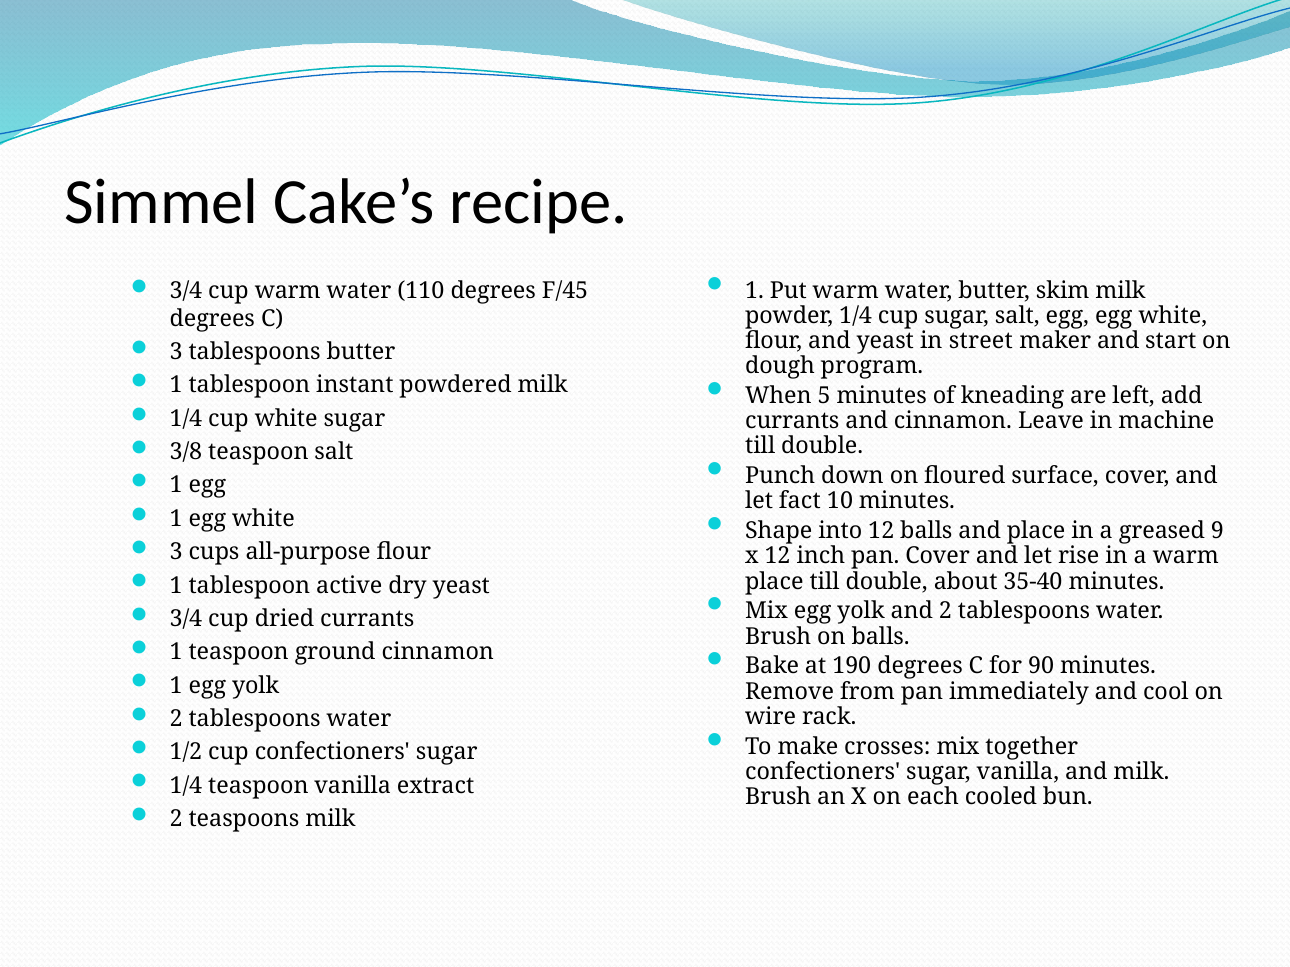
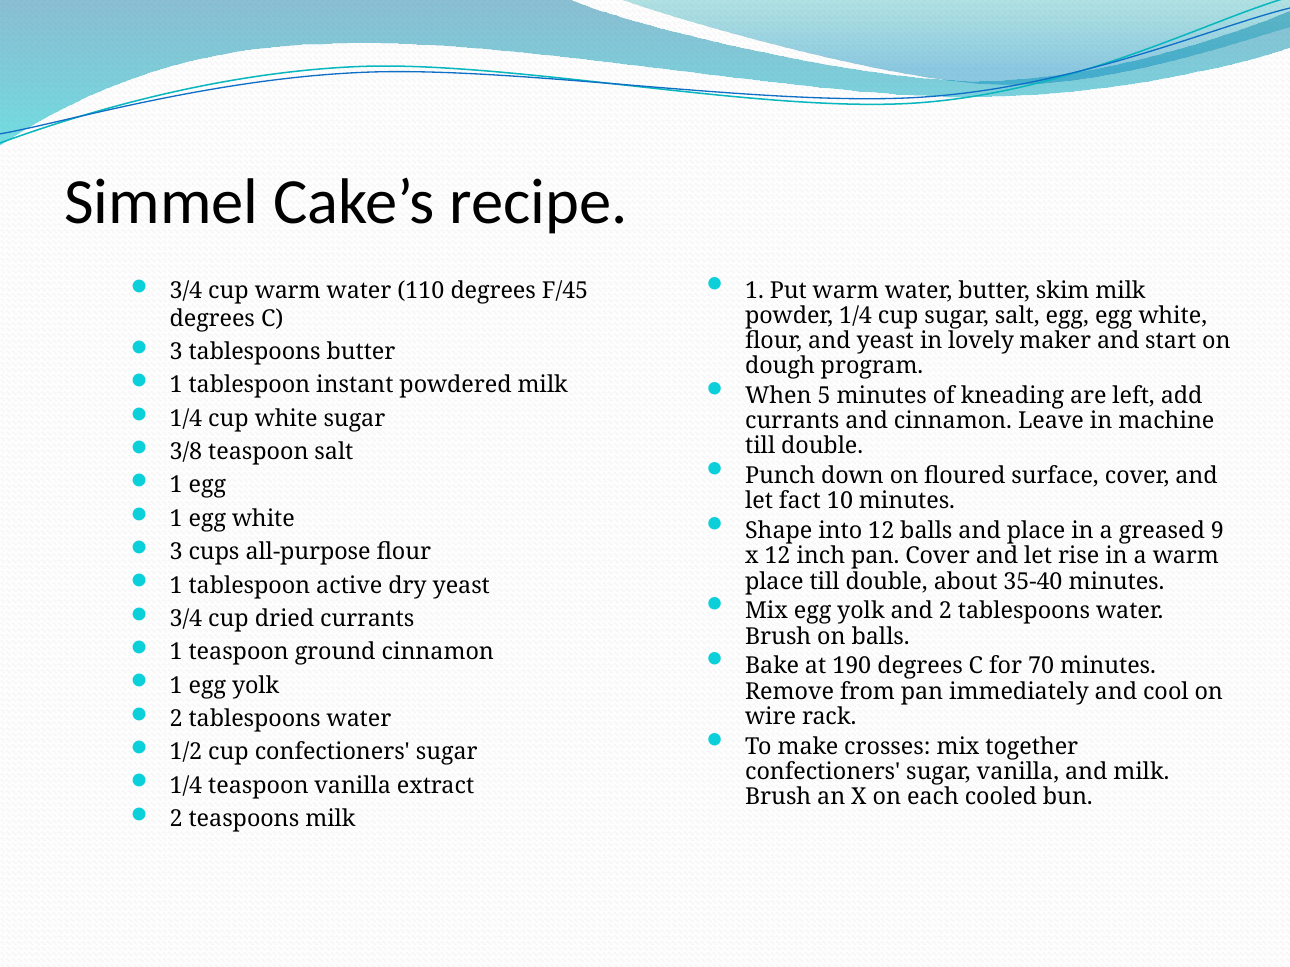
street: street -> lovely (981, 341)
90: 90 -> 70 (1041, 667)
